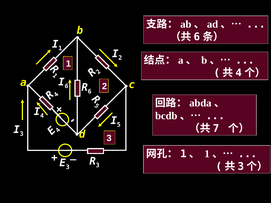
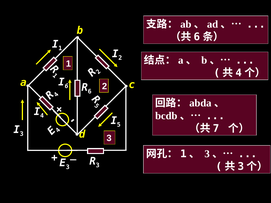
1: 1 -> 3 (207, 154)
